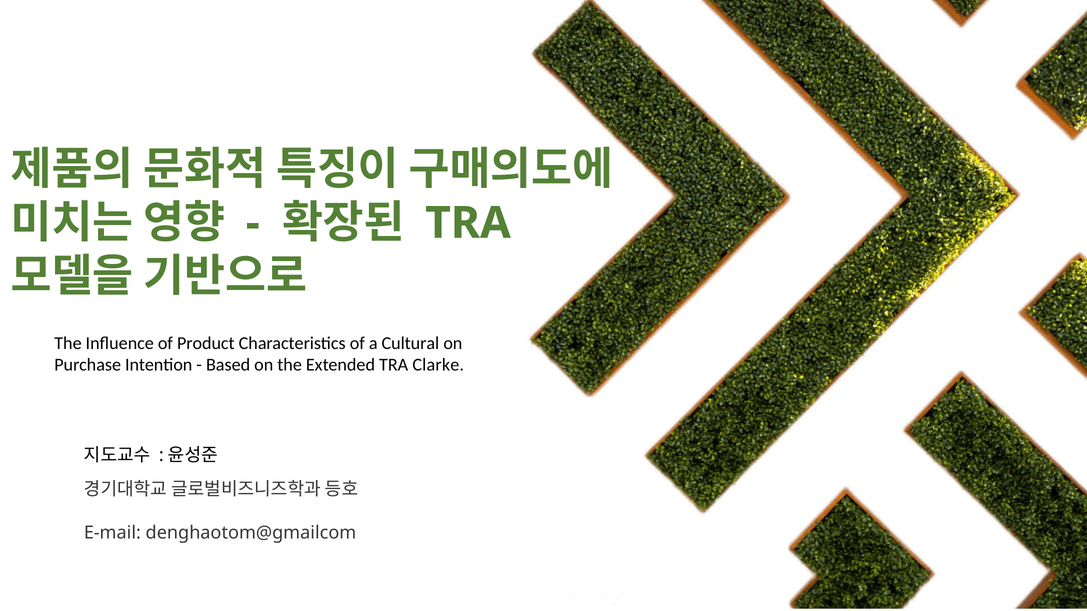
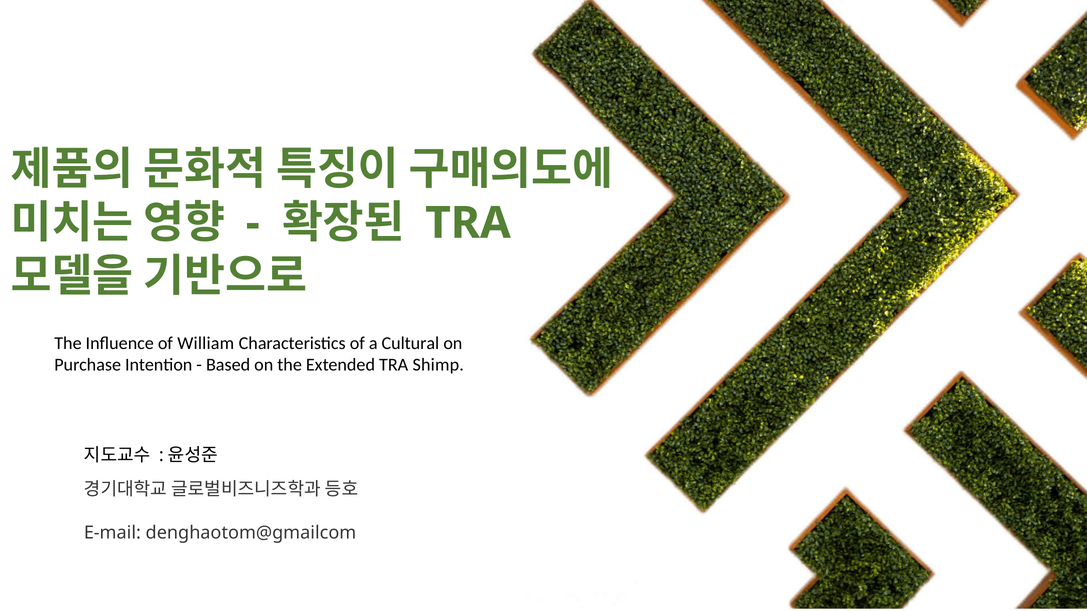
Product: Product -> William (206, 343)
Clarke: Clarke -> Shimp (438, 365)
